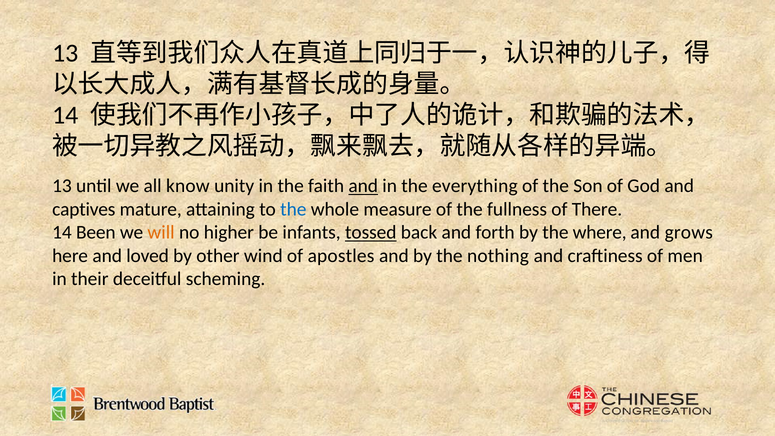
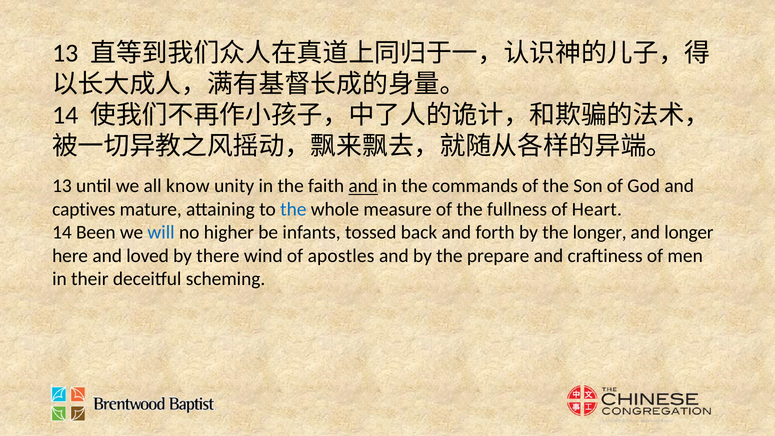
everything: everything -> commands (475, 186)
There: There -> Heart (597, 209)
will colour: orange -> blue (161, 233)
tossed underline: present -> none (371, 233)
the where: where -> longer (600, 233)
and grows: grows -> longer (689, 233)
other: other -> there (218, 256)
nothing: nothing -> prepare (498, 256)
